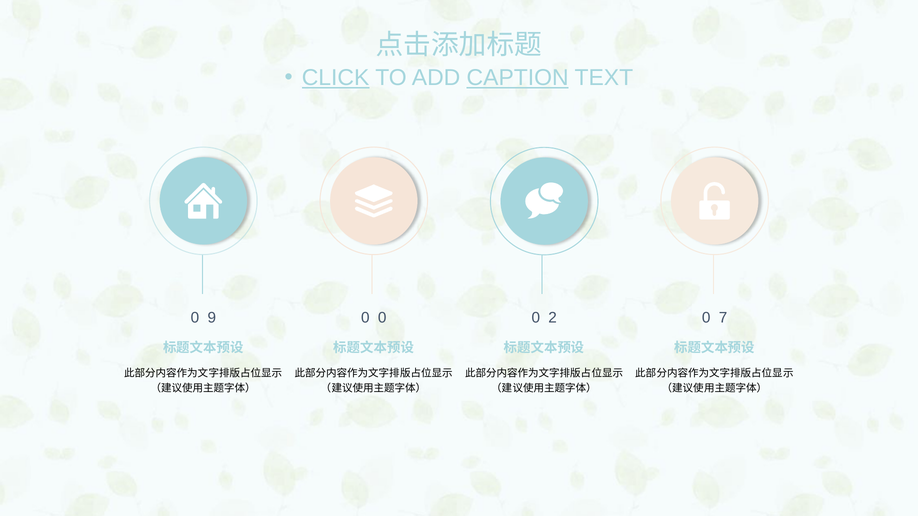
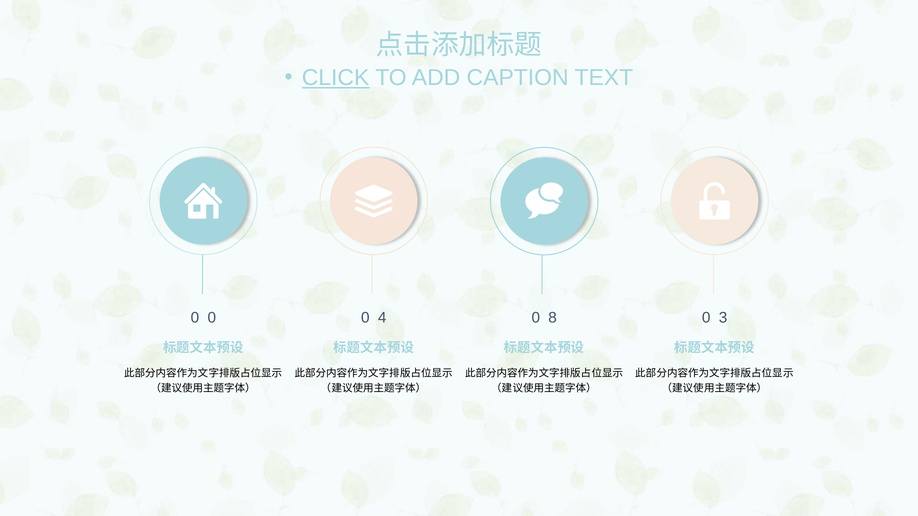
CAPTION underline: present -> none (518, 78)
0 9: 9 -> 0 (212, 318)
0 0: 0 -> 4 (382, 318)
2: 2 -> 8 (553, 318)
7: 7 -> 3 (723, 318)
